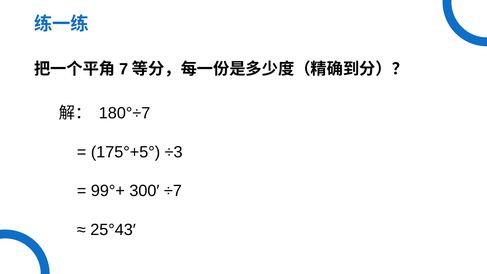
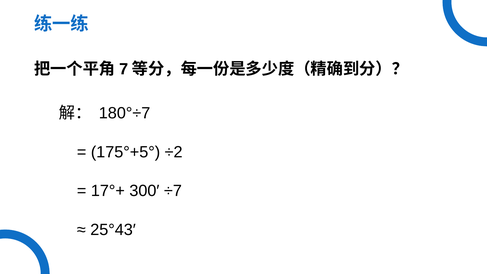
÷3: ÷3 -> ÷2 (174, 152)
99°+: 99°+ -> 17°+ (108, 191)
